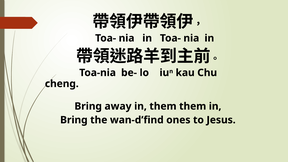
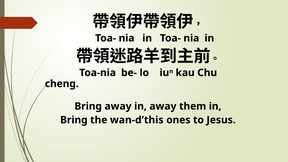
in them: them -> away (163, 106)
wan-d’find: wan-d’find -> wan-d’this (137, 120)
